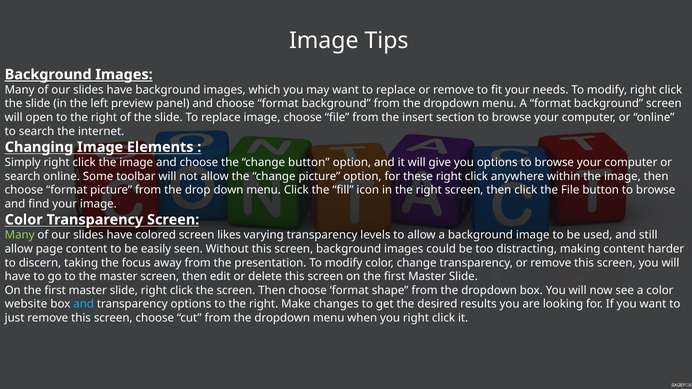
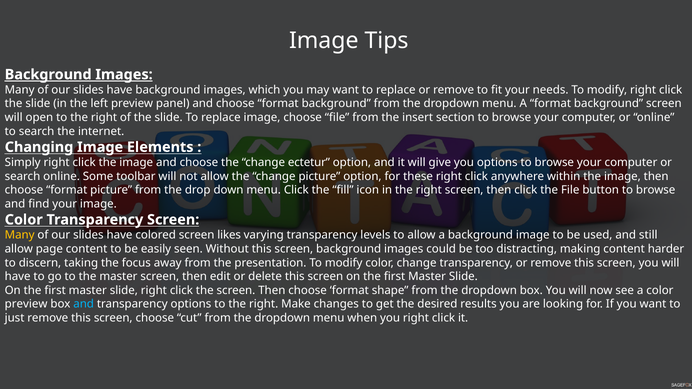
change button: button -> ectetur (309, 163)
Many colour: light green -> yellow (20, 235)
website: website -> preview (26, 304)
